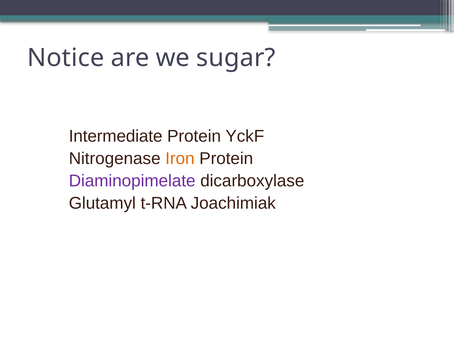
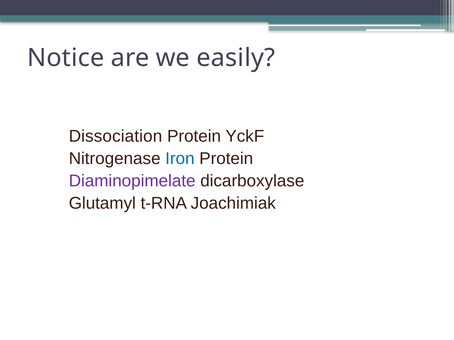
sugar: sugar -> easily (236, 58)
Intermediate: Intermediate -> Dissociation (116, 136)
Iron colour: orange -> blue (180, 159)
